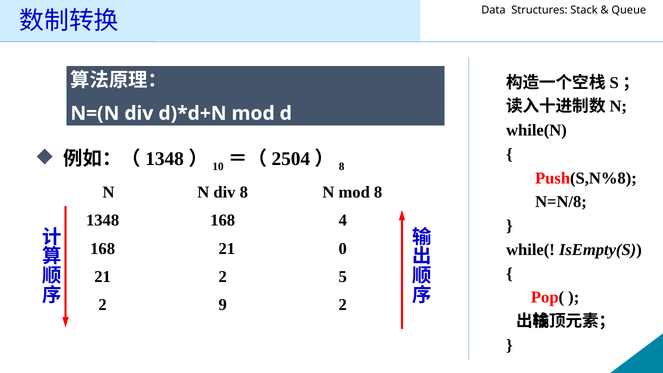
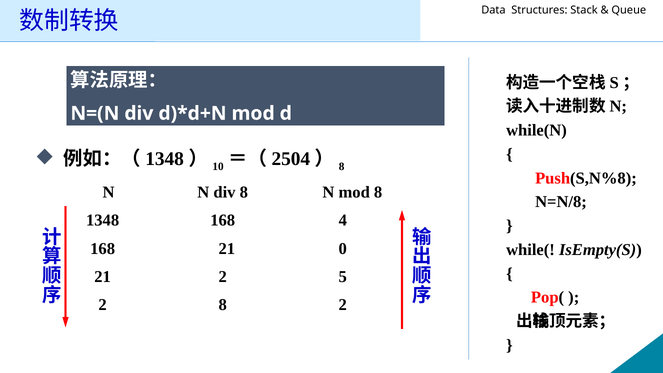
2 9: 9 -> 8 (223, 305)
